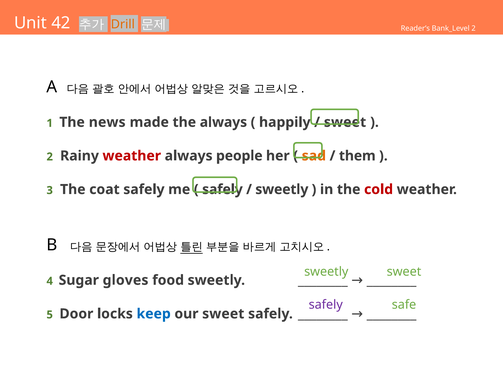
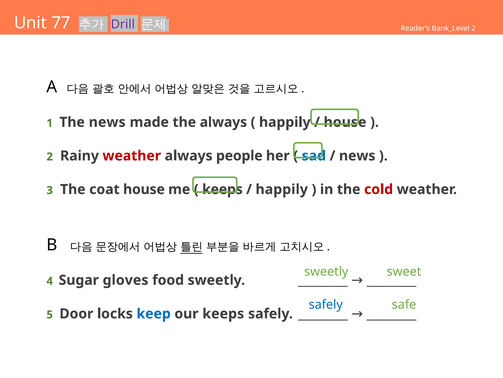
42: 42 -> 77 (61, 23)
Drill colour: orange -> purple (123, 24)
sweet: sweet -> house (345, 122)
sad colour: orange -> blue (314, 156)
them: them -> news (357, 156)
coat safely: safely -> house (144, 189)
safely: safely -> keeps (222, 189)
sweetly: sweetly -> happily (282, 189)
safely colour: purple -> blue (326, 304)
our sweet: sweet -> keeps (223, 313)
